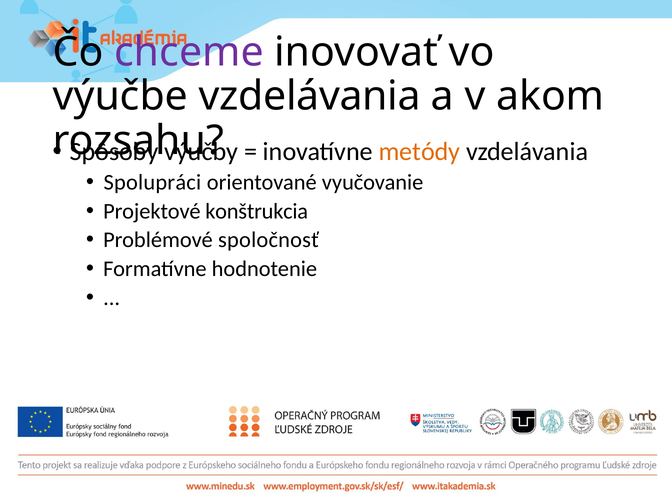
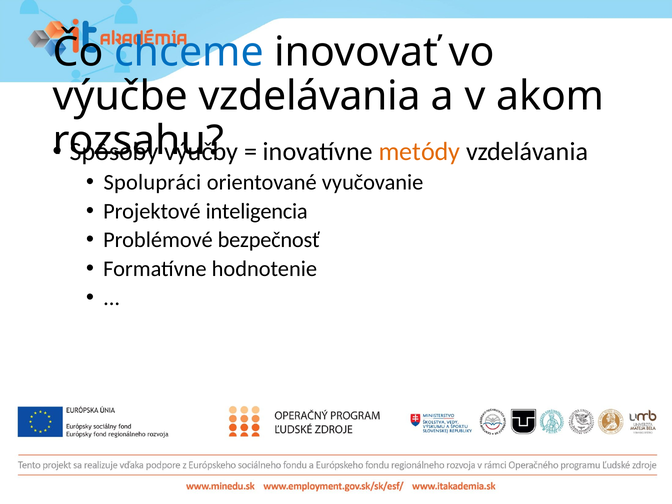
chceme colour: purple -> blue (189, 52)
konštrukcia: konštrukcia -> inteligencia (257, 211)
spoločnosť: spoločnosť -> bezpečnosť (269, 240)
